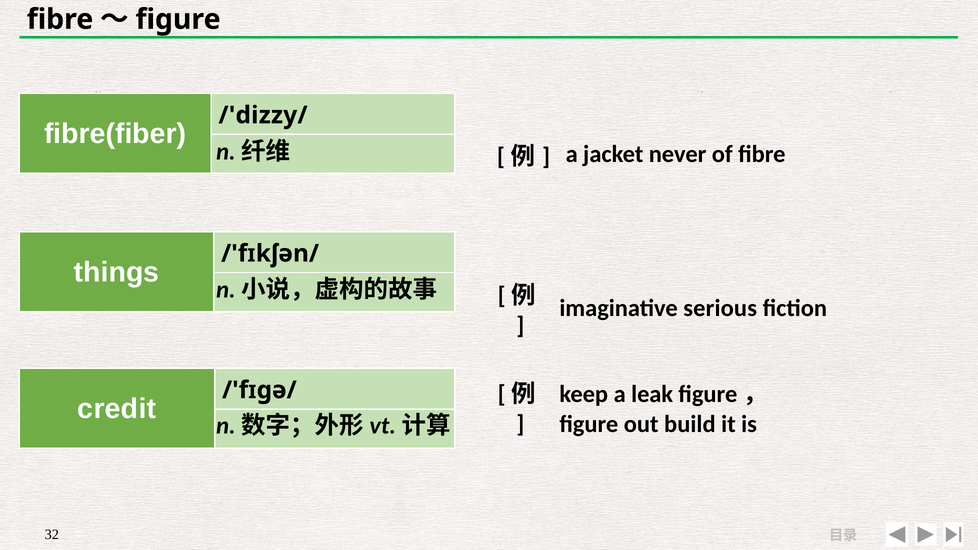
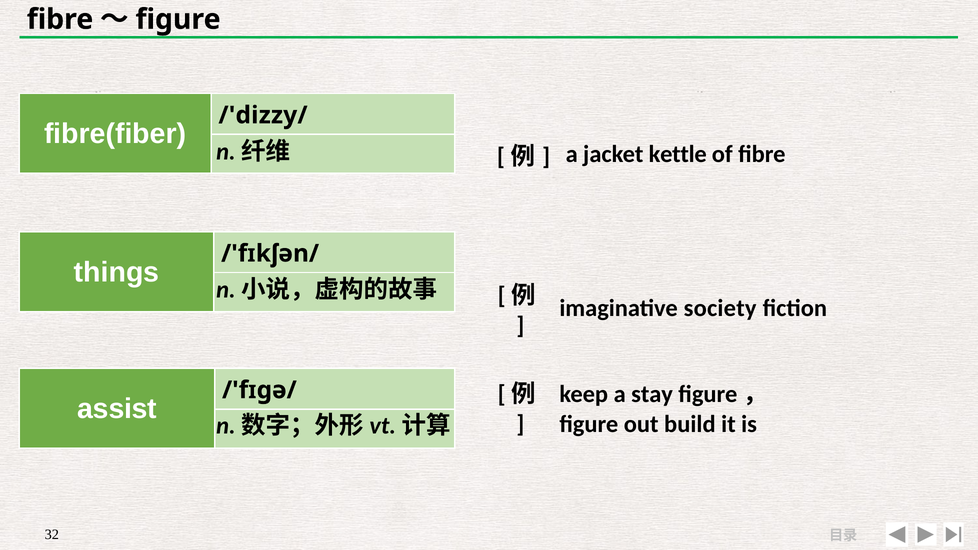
never: never -> kettle (678, 154)
serious: serious -> society (720, 308)
leak: leak -> stay (652, 394)
credit: credit -> assist (117, 409)
